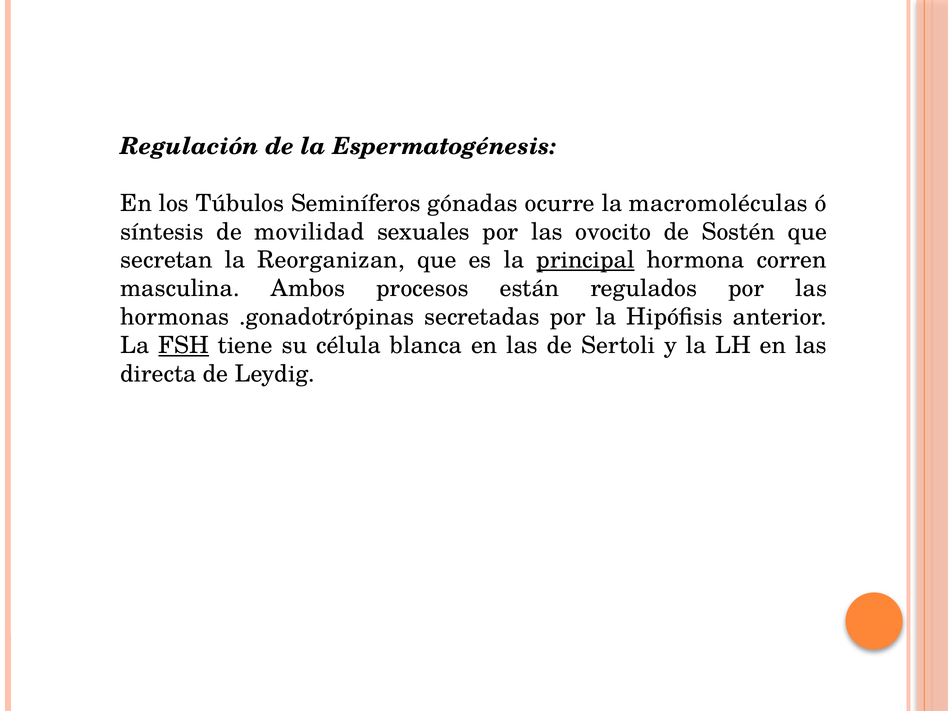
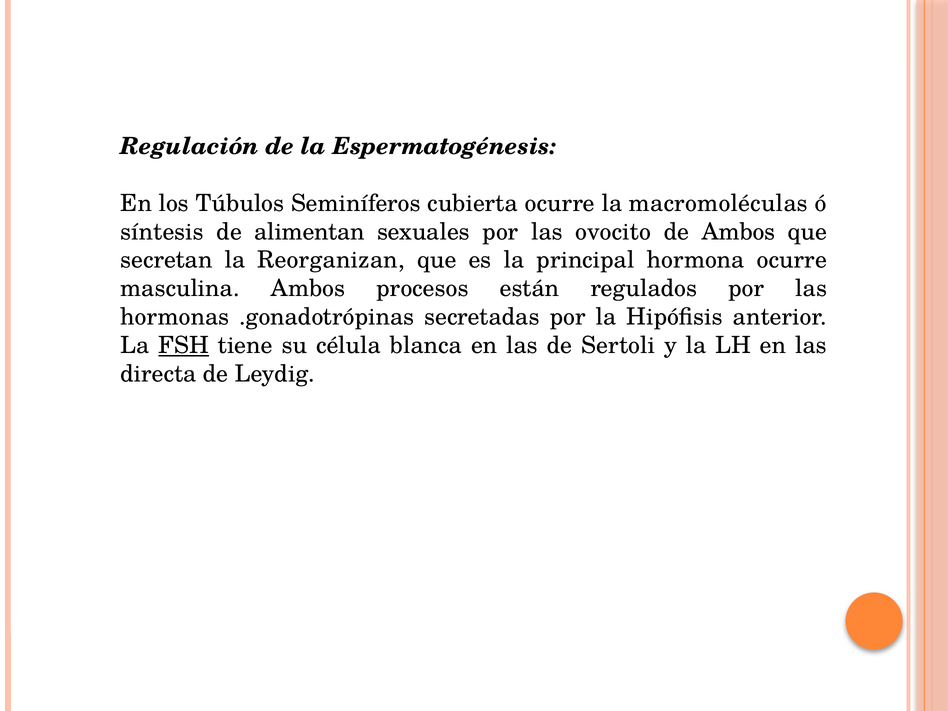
gónadas: gónadas -> cubierta (473, 203)
movilidad: movilidad -> alimentan (310, 232)
de Sostén: Sostén -> Ambos (738, 232)
principal underline: present -> none (586, 260)
hormona corren: corren -> ocurre (792, 260)
